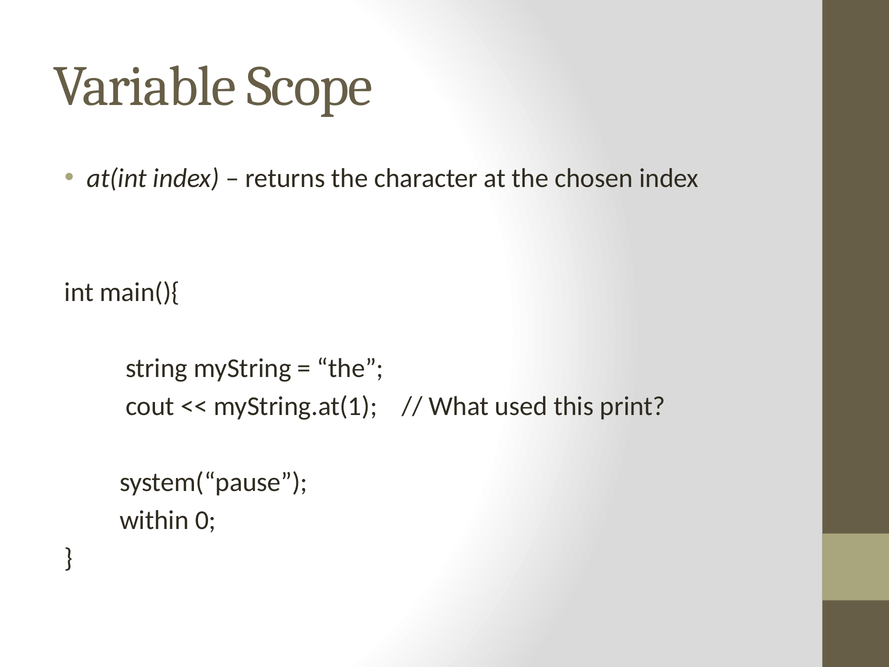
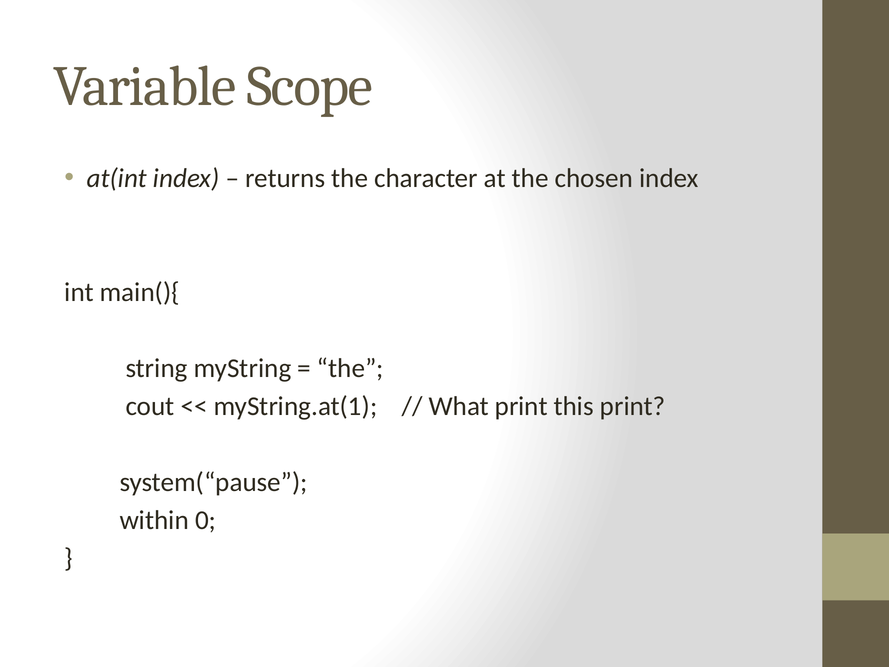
What used: used -> print (521, 406)
